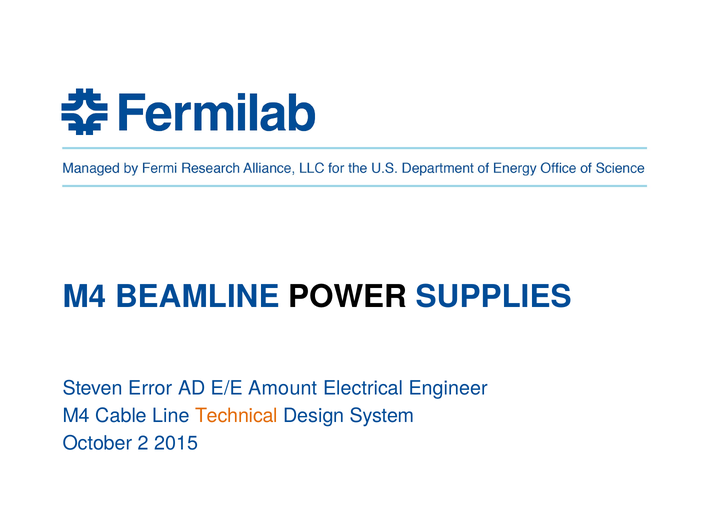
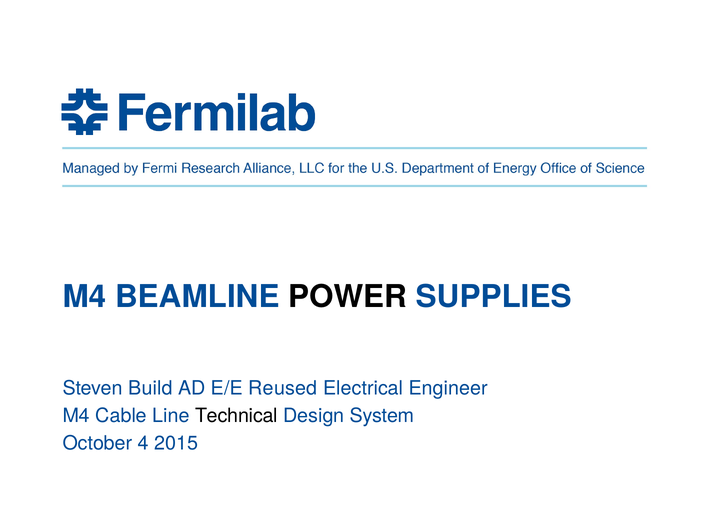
Error: Error -> Build (150, 389)
Amount: Amount -> Reused (283, 389)
Technical colour: orange -> black (236, 416)
2: 2 -> 4 (143, 444)
